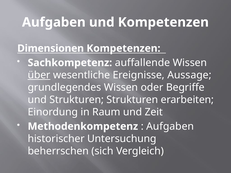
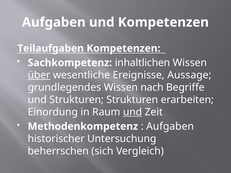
Dimensionen: Dimensionen -> Teilaufgaben (51, 48)
auffallende: auffallende -> inhaltlichen (143, 63)
oder: oder -> nach (152, 88)
und underline: none -> present (133, 112)
